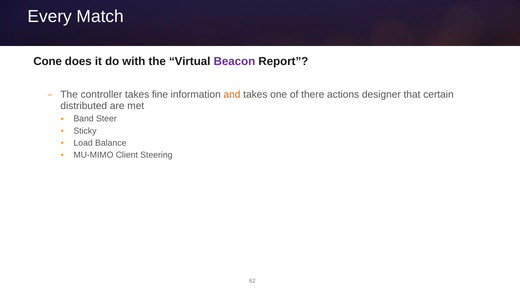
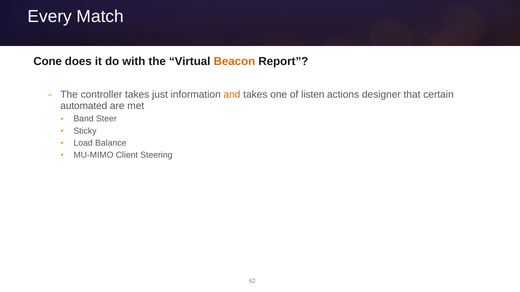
Beacon colour: purple -> orange (234, 61)
fine: fine -> just (160, 95)
there: there -> listen (313, 95)
distributed: distributed -> automated (84, 106)
